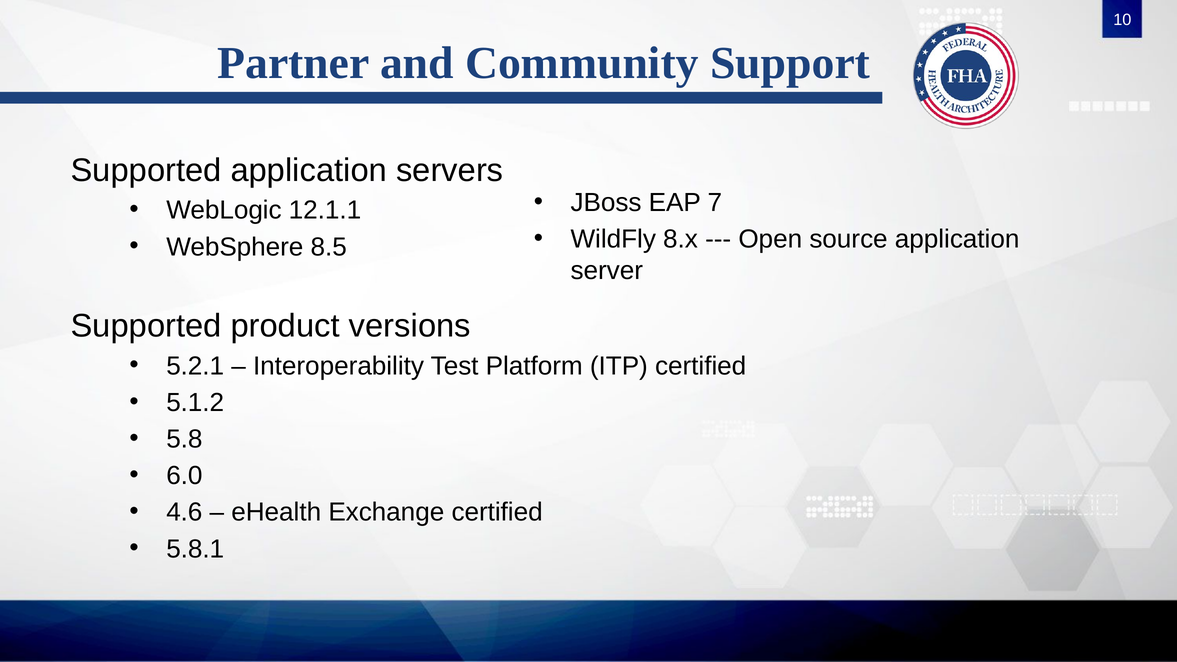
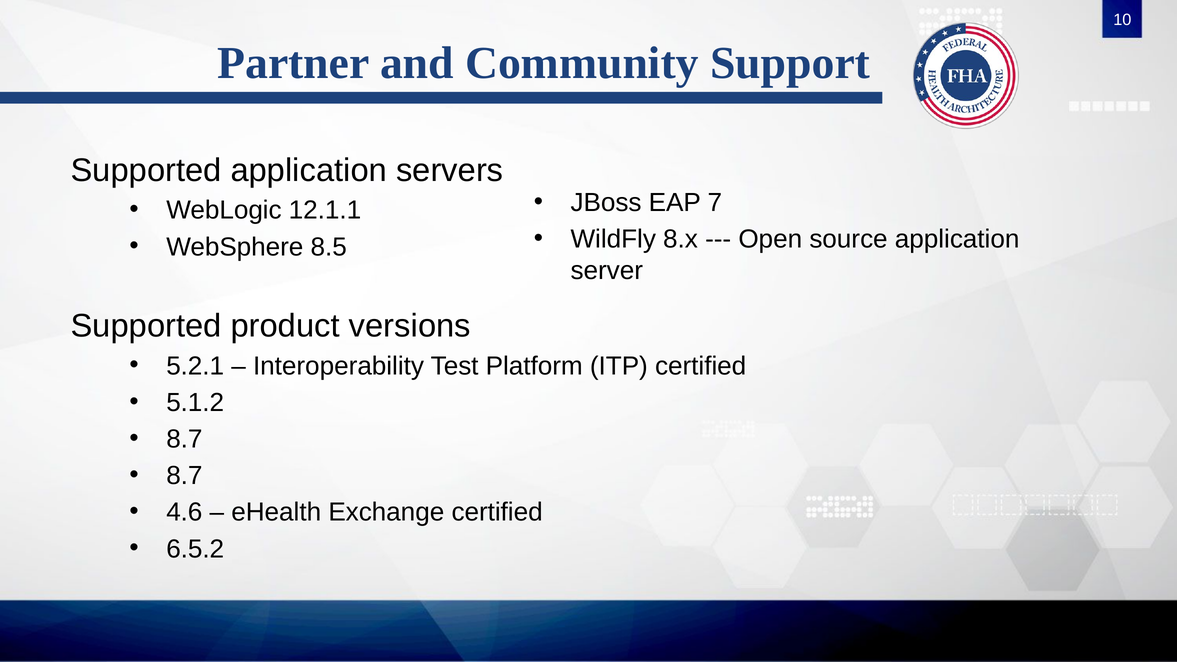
5.8: 5.8 -> 8.7 (184, 439)
6.0: 6.0 -> 8.7 (184, 476)
5.8.1: 5.8.1 -> 6.5.2 (195, 549)
